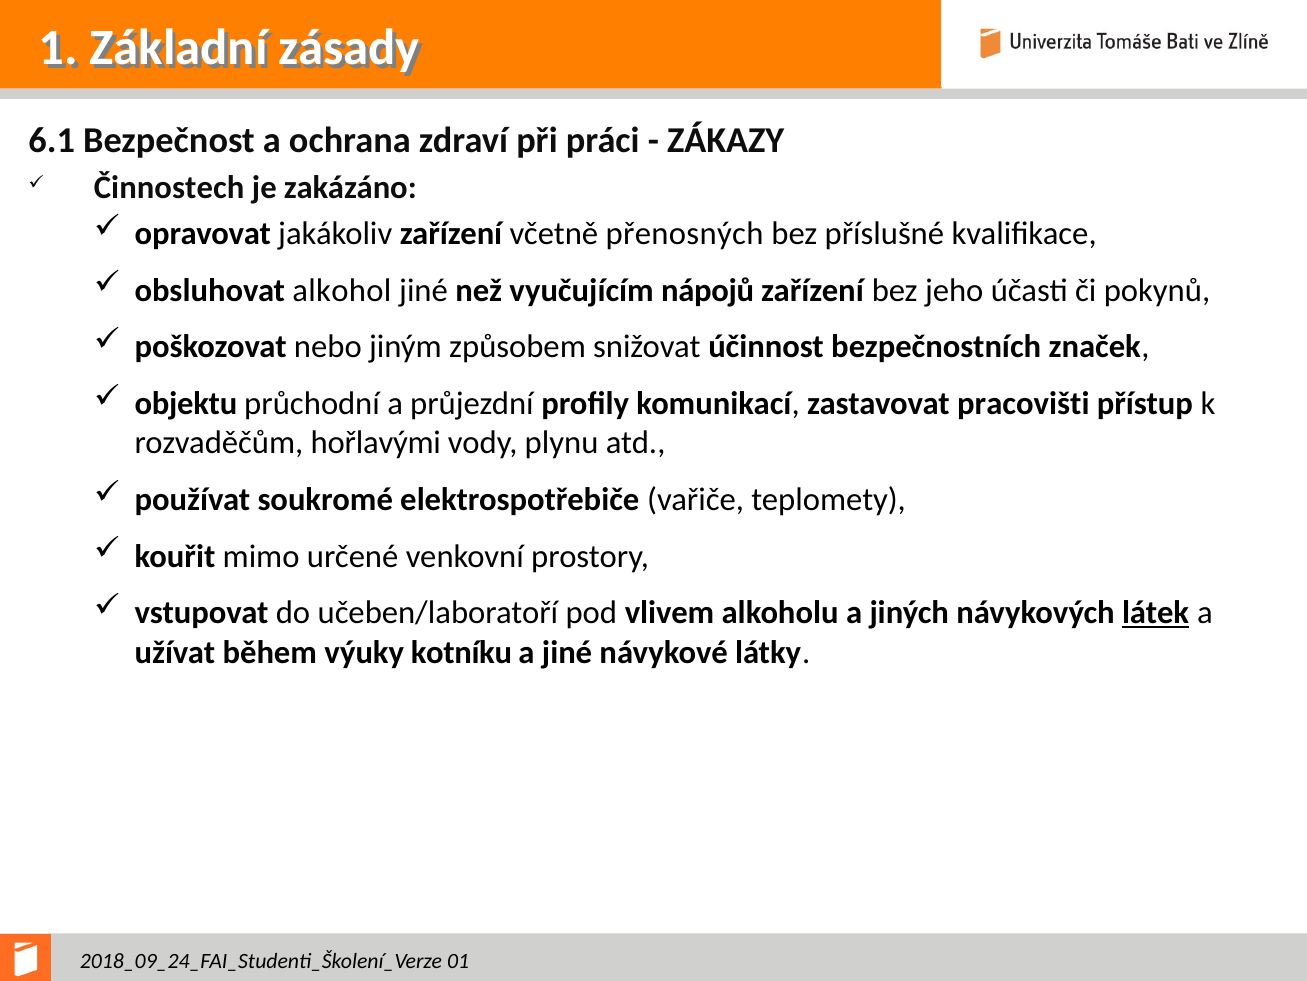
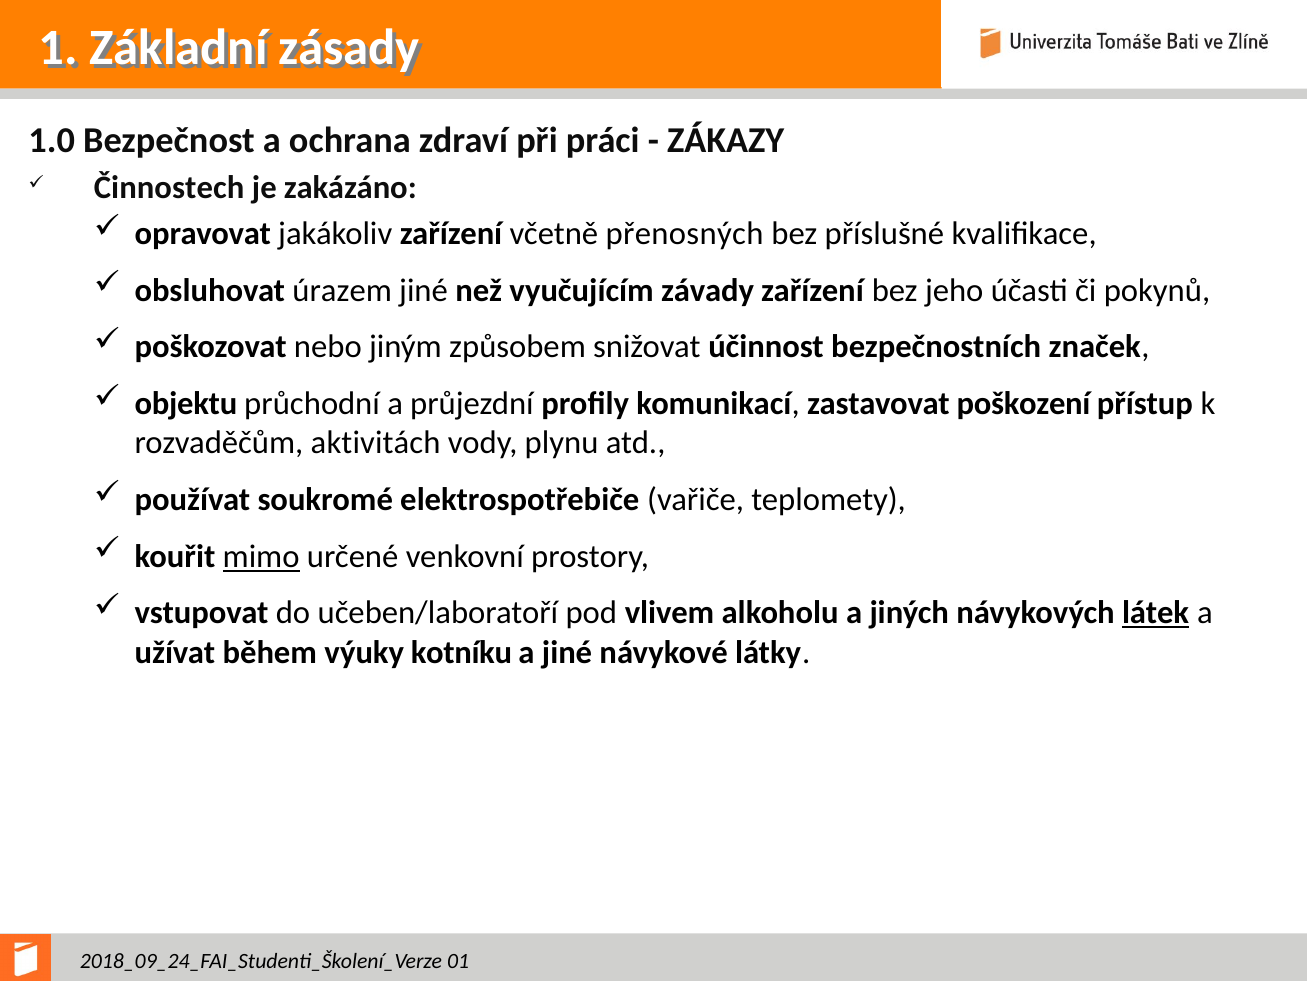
6.1: 6.1 -> 1.0 (52, 140)
alkohol: alkohol -> úrazem (342, 290)
nápojů: nápojů -> závady (708, 290)
pracovišti: pracovišti -> poškození (1024, 404)
hořlavými: hořlavými -> aktivitách (376, 443)
mimo underline: none -> present (261, 556)
